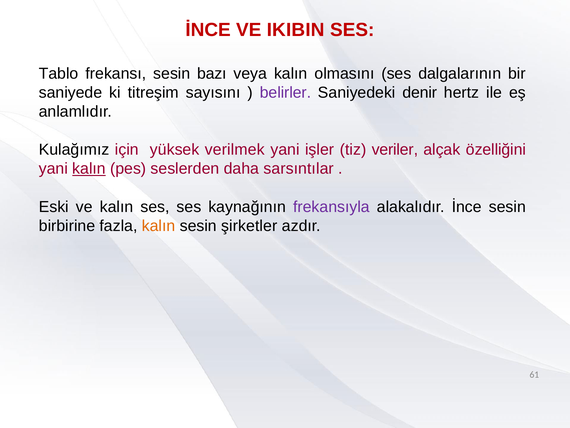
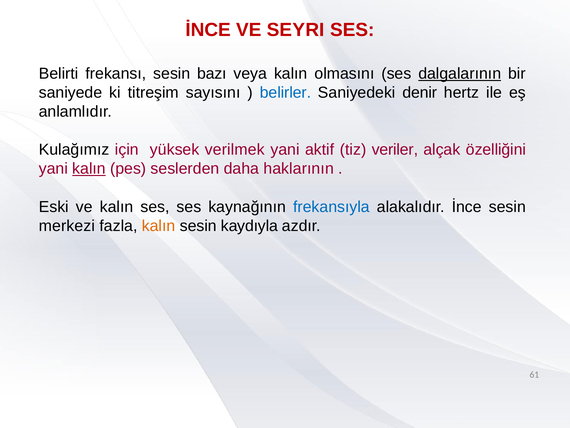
IKIBIN: IKIBIN -> SEYRI (296, 30)
Tablo: Tablo -> Belirti (59, 73)
dalgalarının underline: none -> present (460, 73)
belirler colour: purple -> blue (286, 92)
işler: işler -> aktif (320, 150)
sarsıntılar: sarsıntılar -> haklarının (299, 169)
frekansıyla colour: purple -> blue (331, 207)
birbirine: birbirine -> merkezi (67, 226)
şirketler: şirketler -> kaydıyla (249, 226)
